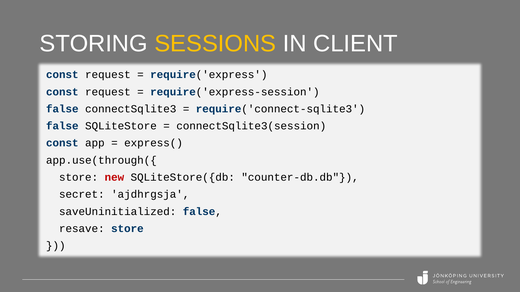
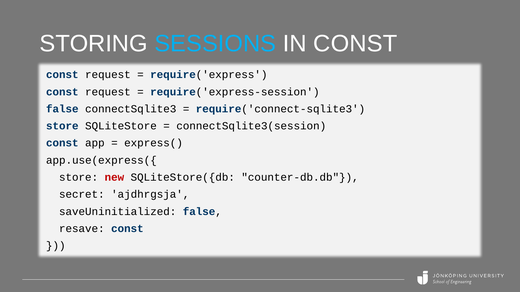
SESSIONS colour: yellow -> light blue (215, 44)
IN CLIENT: CLIENT -> CONST (355, 44)
false: false -> store (62, 126)
app.use(through({: app.use(through({ -> app.use(express({ (101, 160)
resave store: store -> const (127, 229)
